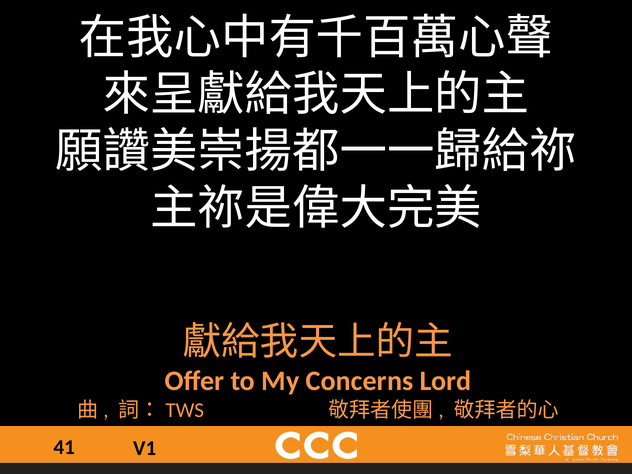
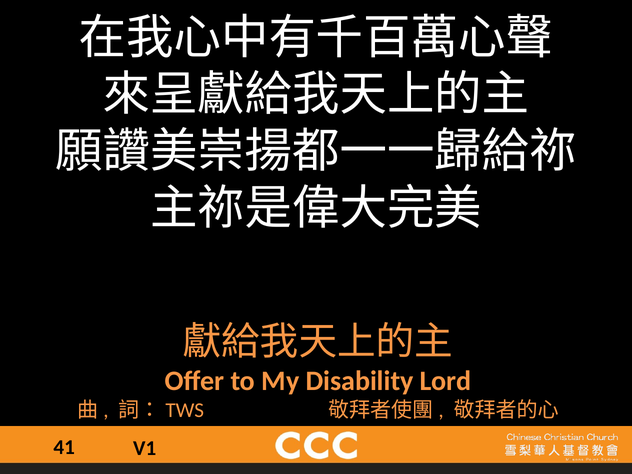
Concerns: Concerns -> Disability (360, 381)
